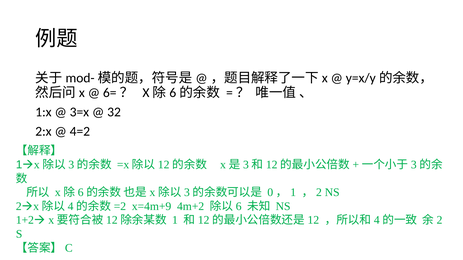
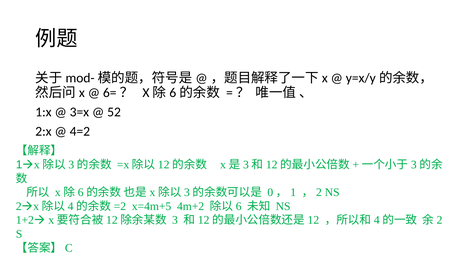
32: 32 -> 52 (114, 112)
x=4m+9: x=4m+9 -> x=4m+5 (152, 207)
1: 1 -> 3 (175, 221)
